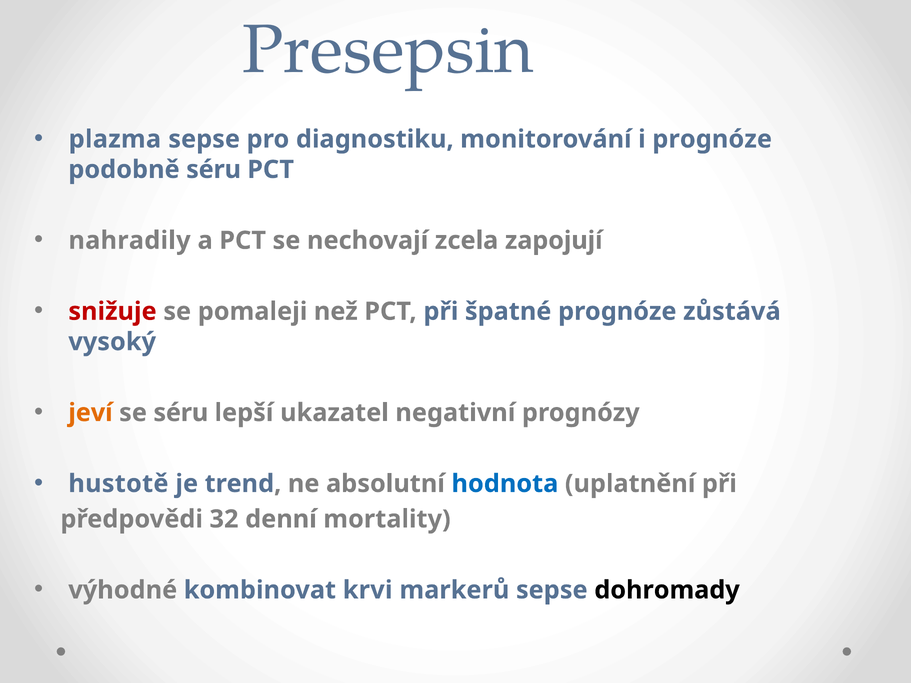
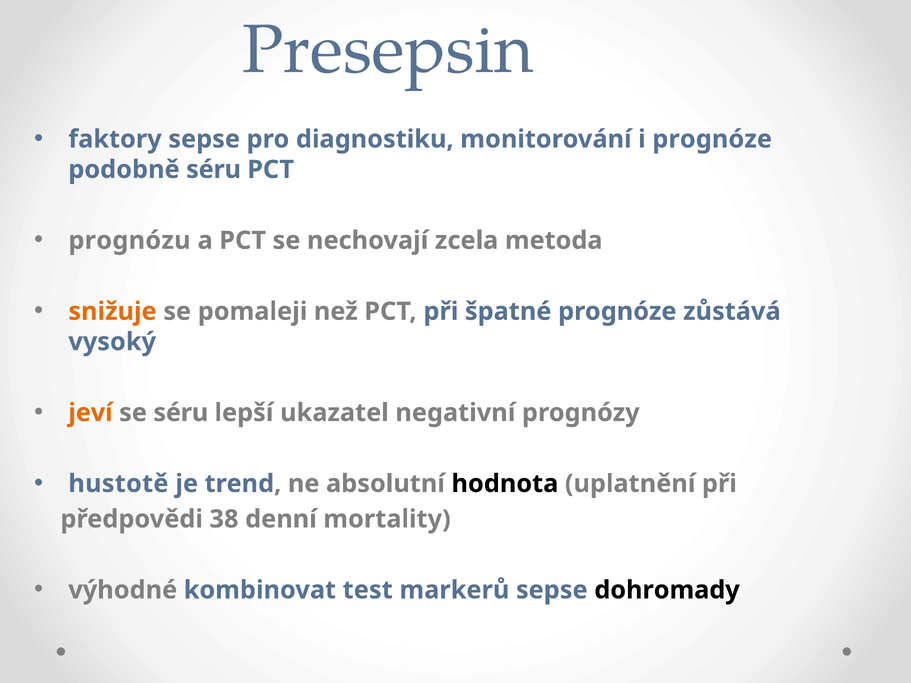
plazma: plazma -> faktory (115, 139)
nahradily: nahradily -> prognózu (130, 241)
zapojují: zapojují -> metoda (554, 241)
snižuje colour: red -> orange (112, 312)
hodnota colour: blue -> black (505, 484)
32: 32 -> 38 (224, 519)
krvi: krvi -> test (368, 590)
